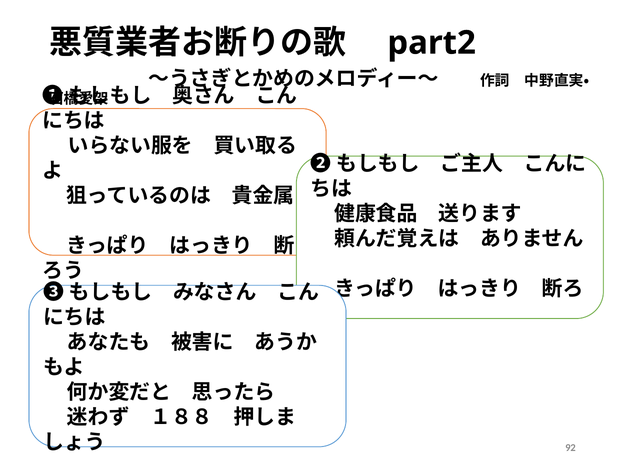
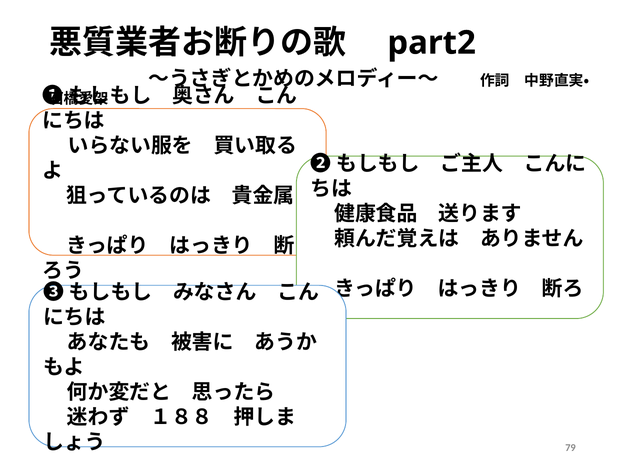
92: 92 -> 79 (571, 448)
